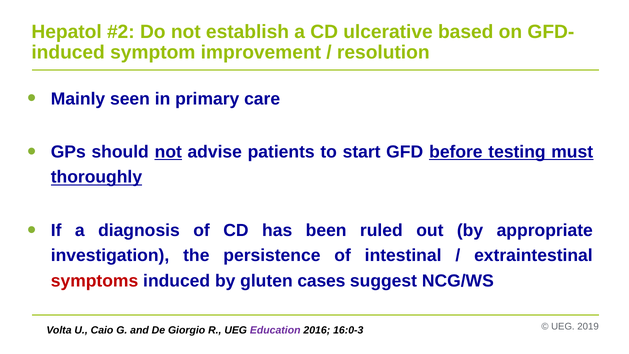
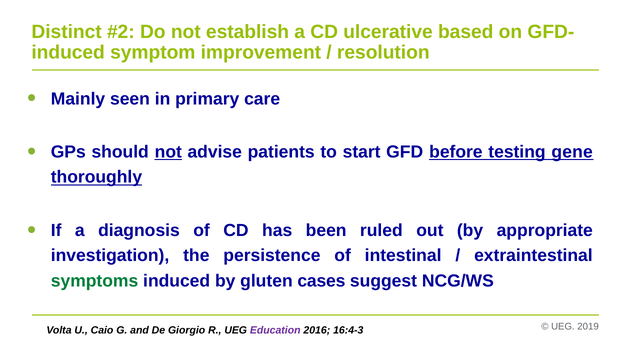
Hepatol: Hepatol -> Distinct (67, 32)
must: must -> gene (572, 152)
symptoms colour: red -> green (95, 281)
16:0-3: 16:0-3 -> 16:4-3 (348, 330)
